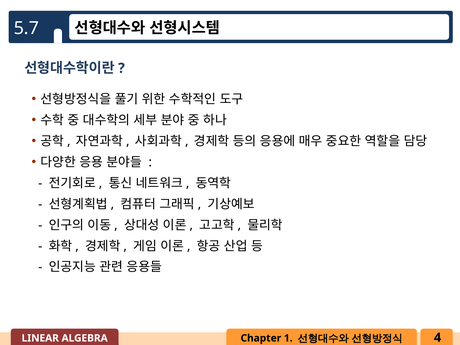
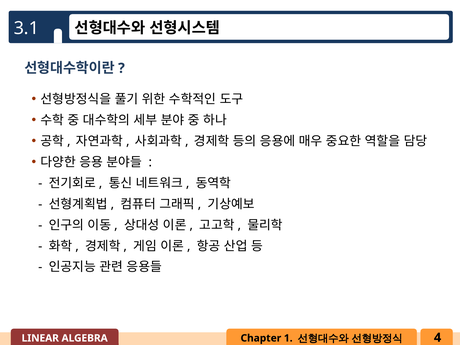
5.7: 5.7 -> 3.1 (26, 28)
